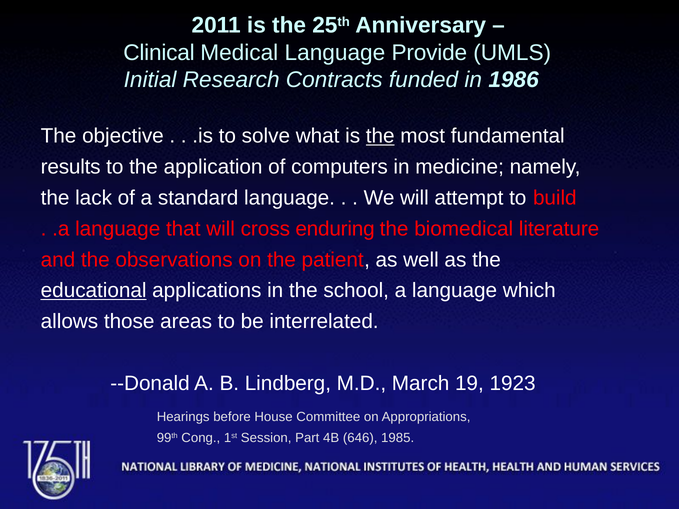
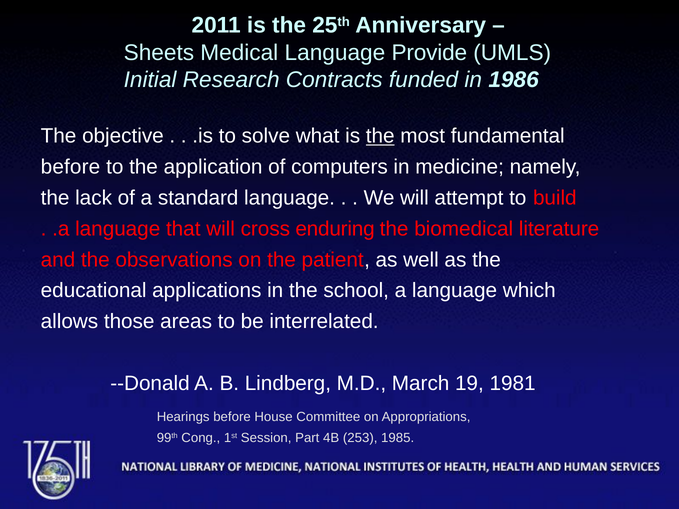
Clinical: Clinical -> Sheets (159, 53)
results: results -> before (71, 167)
educational underline: present -> none (94, 291)
1923: 1923 -> 1981 (513, 384)
646: 646 -> 253 (360, 438)
